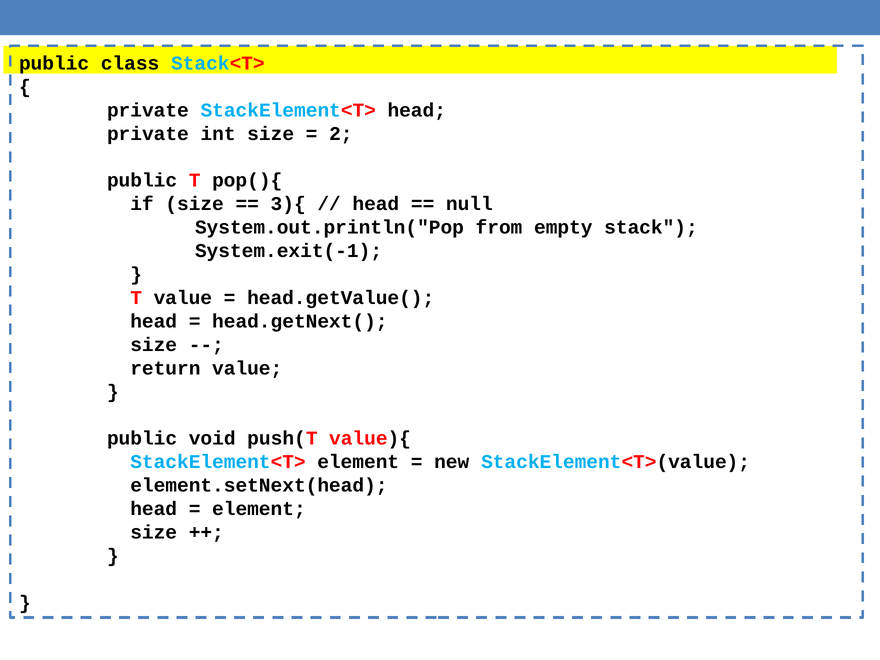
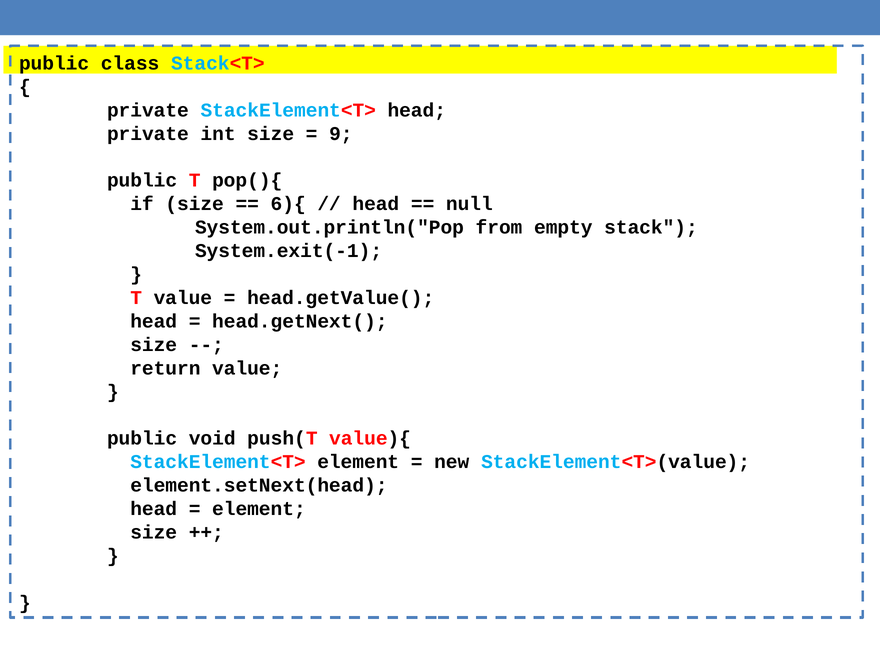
2: 2 -> 9 (341, 134)
3){: 3){ -> 6){ (288, 204)
